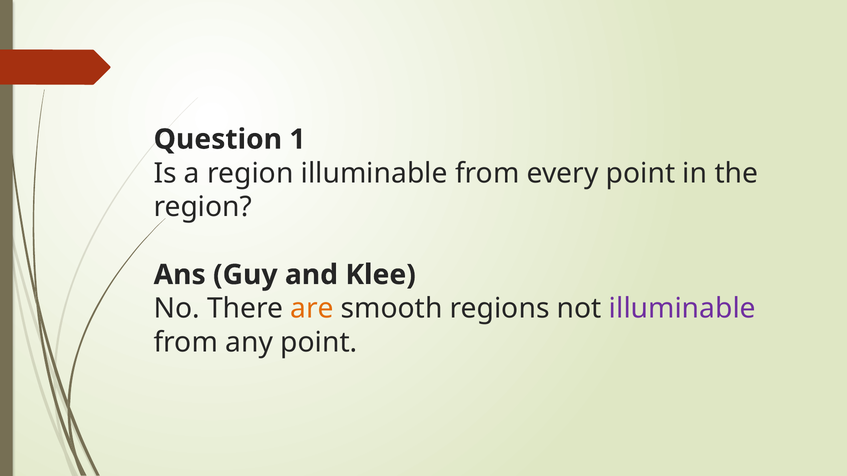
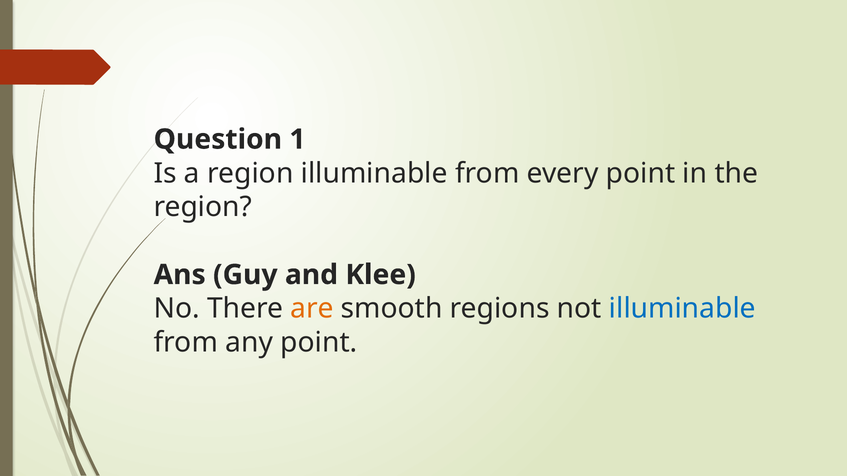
illuminable colour: purple -> blue (682, 309)
